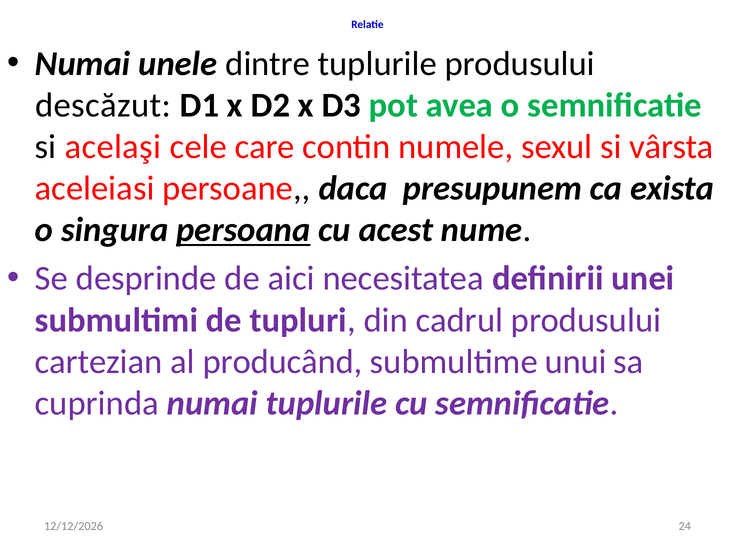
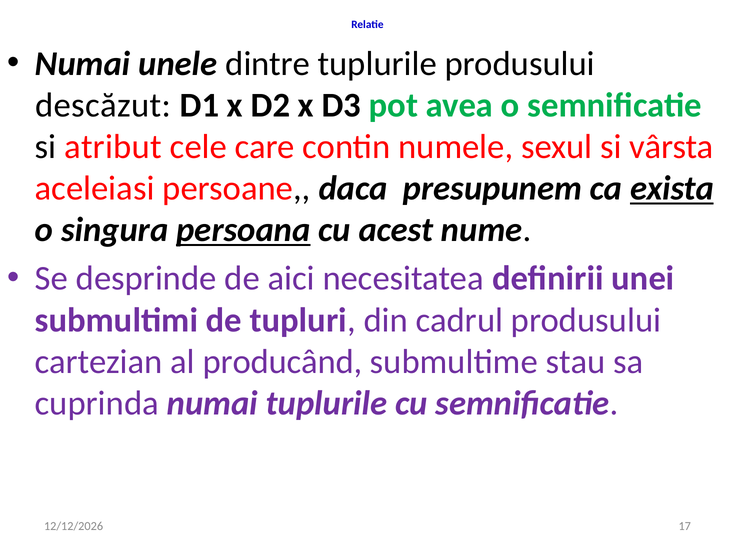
acelaşi: acelaşi -> atribut (113, 147)
exista underline: none -> present (672, 188)
unui: unui -> stau (576, 362)
24: 24 -> 17 (685, 526)
